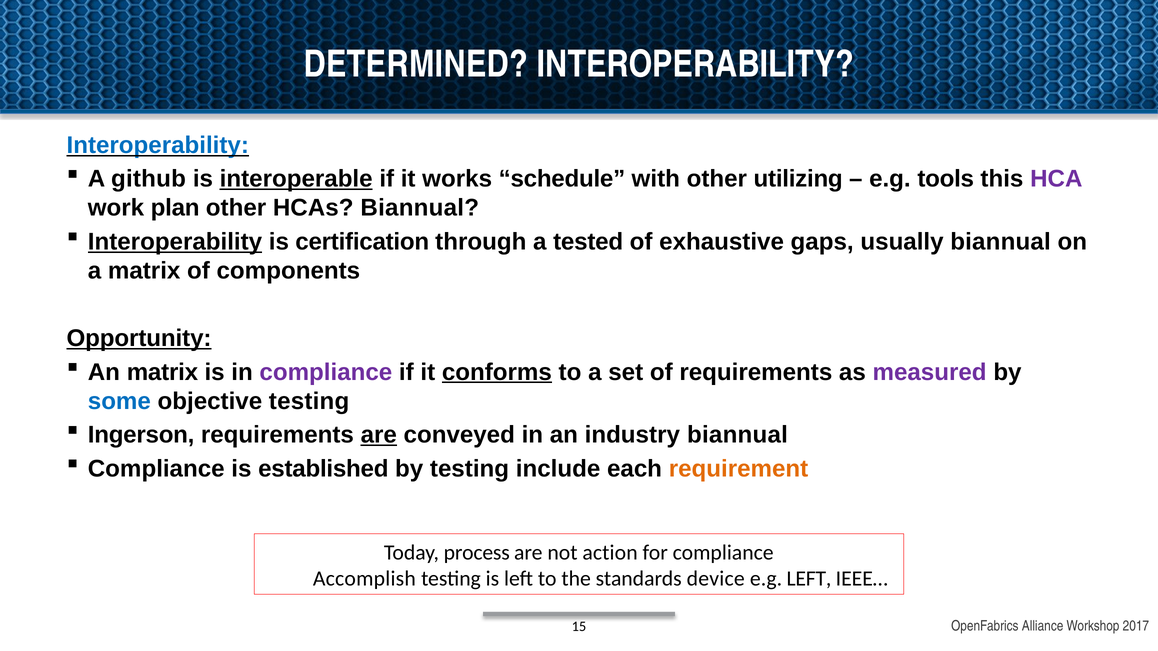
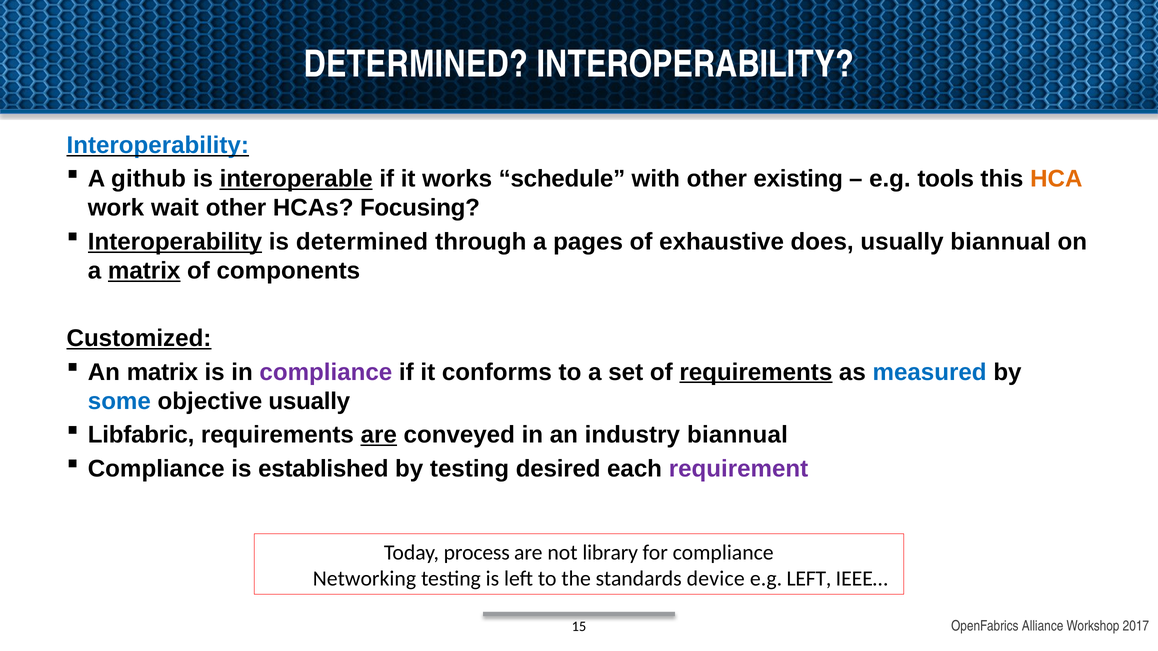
utilizing: utilizing -> existing (798, 179)
HCA colour: purple -> orange (1056, 179)
plan: plan -> wait (175, 208)
HCAs Biannual: Biannual -> Focusing (420, 208)
is certification: certification -> determined (362, 242)
tested: tested -> pages (588, 242)
gaps: gaps -> does (822, 242)
matrix underline: none -> present (144, 271)
Opportunity: Opportunity -> Customized (139, 338)
conforms underline: present -> none (497, 372)
requirements underline: none -> present (756, 372)
measured colour: purple -> blue (930, 372)
objective testing: testing -> usually (309, 401)
Ingerson: Ingerson -> Libfabric (141, 435)
include: include -> desired (558, 469)
requirement colour: orange -> purple (739, 469)
action: action -> library (610, 553)
Accomplish: Accomplish -> Networking (364, 579)
